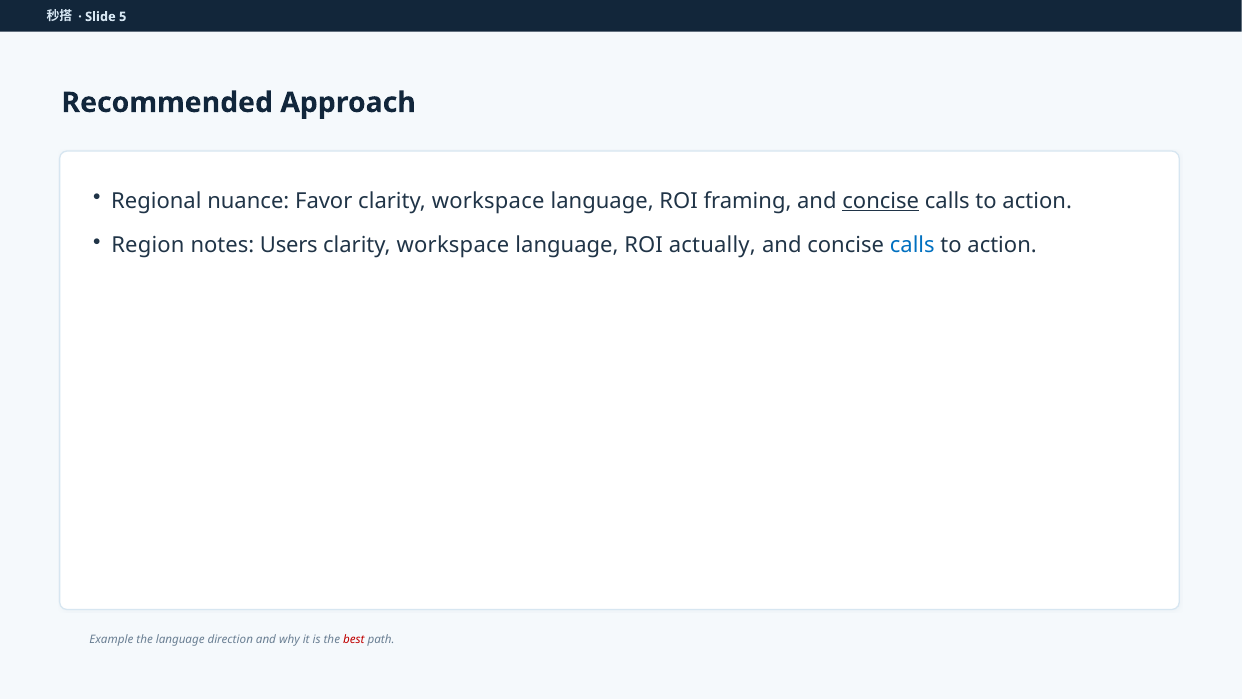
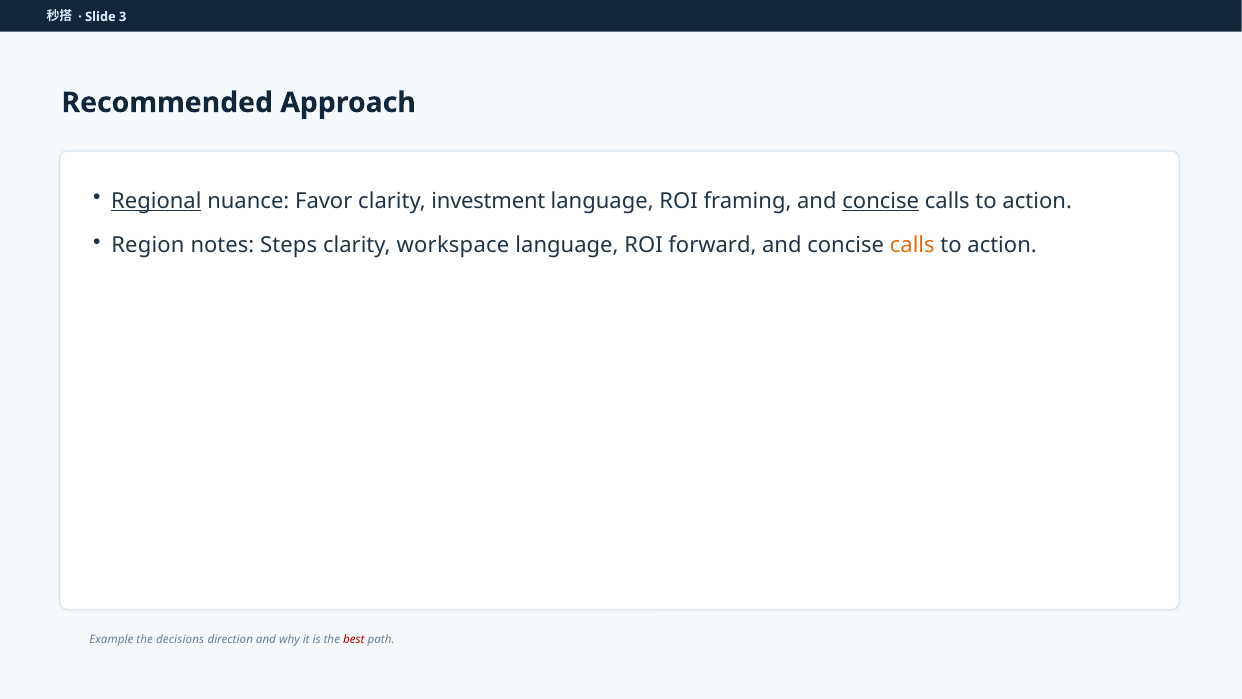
5: 5 -> 3 (123, 17)
Regional underline: none -> present (156, 201)
Favor clarity workspace: workspace -> investment (488, 201)
Users: Users -> Steps (289, 246)
actually: actually -> forward (712, 246)
calls colour: blue -> orange (912, 246)
the language: language -> decisions (180, 640)
